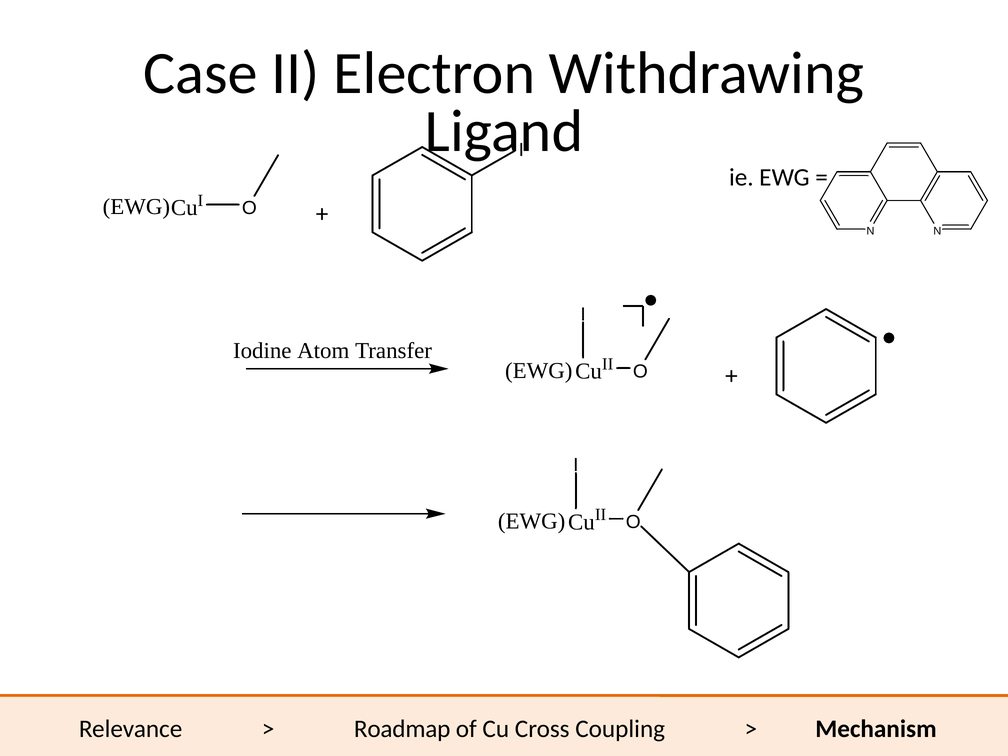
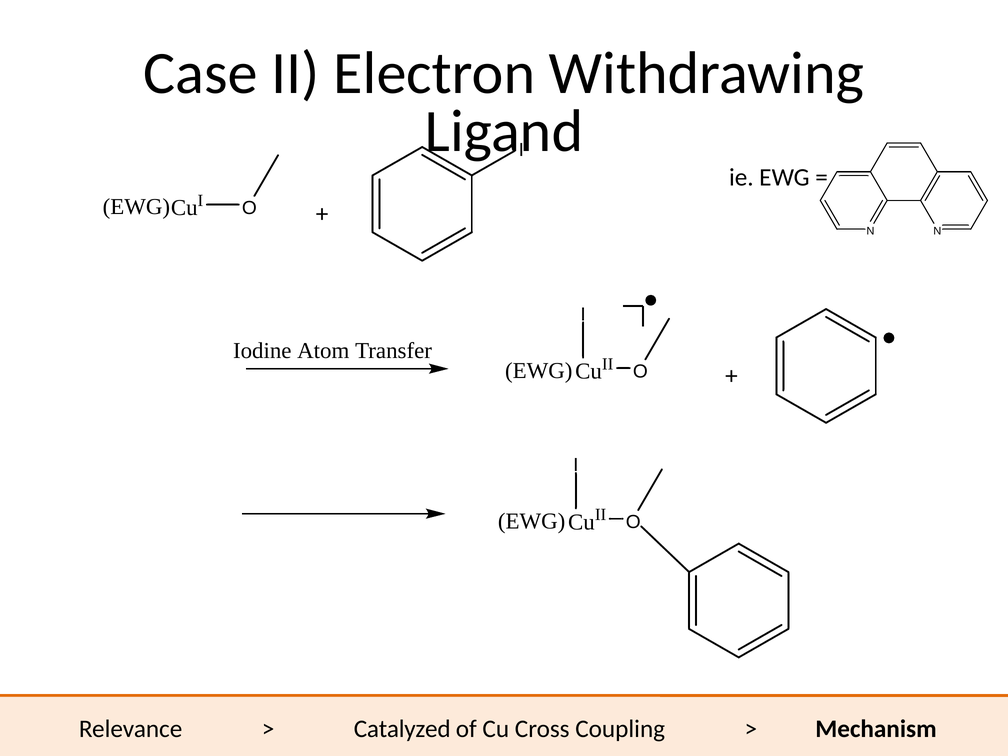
Roadmap: Roadmap -> Catalyzed (402, 729)
